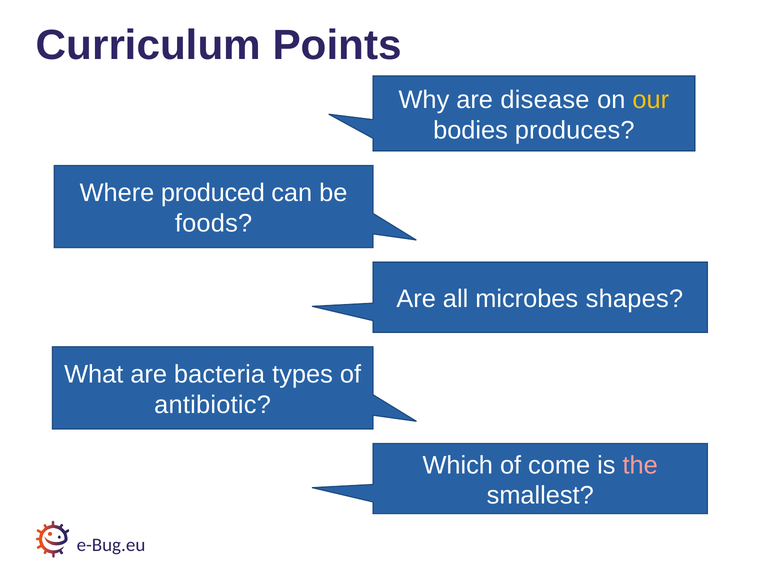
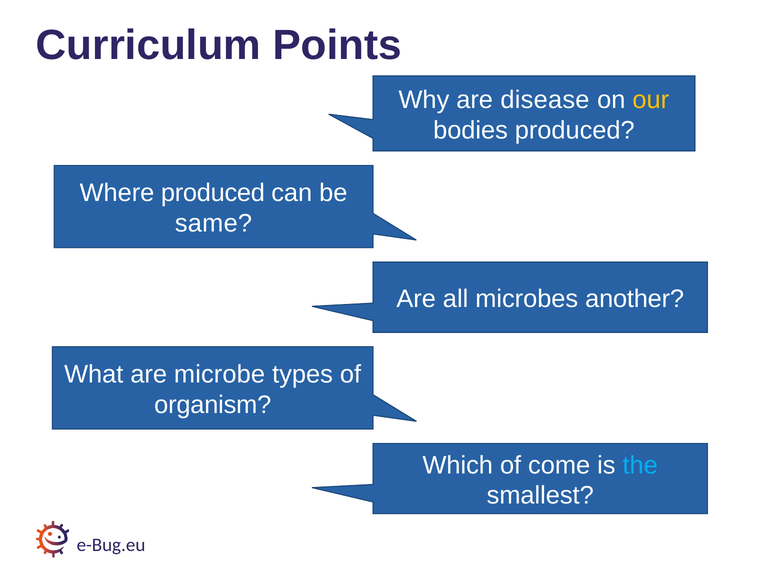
bodies produces: produces -> produced (575, 131)
foods: foods -> same (214, 224)
shapes: shapes -> another (635, 299)
bacteria: bacteria -> microbe (220, 375)
antibiotic: antibiotic -> organism (213, 405)
the colour: pink -> light blue (640, 466)
